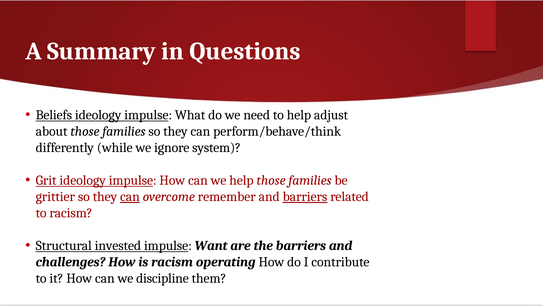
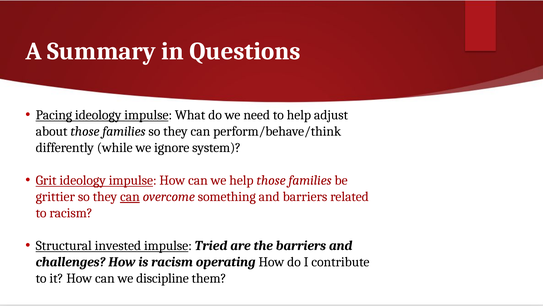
Beliefs: Beliefs -> Pacing (54, 115)
remember: remember -> something (227, 196)
barriers underline: present -> none (305, 196)
Want: Want -> Tried (211, 245)
